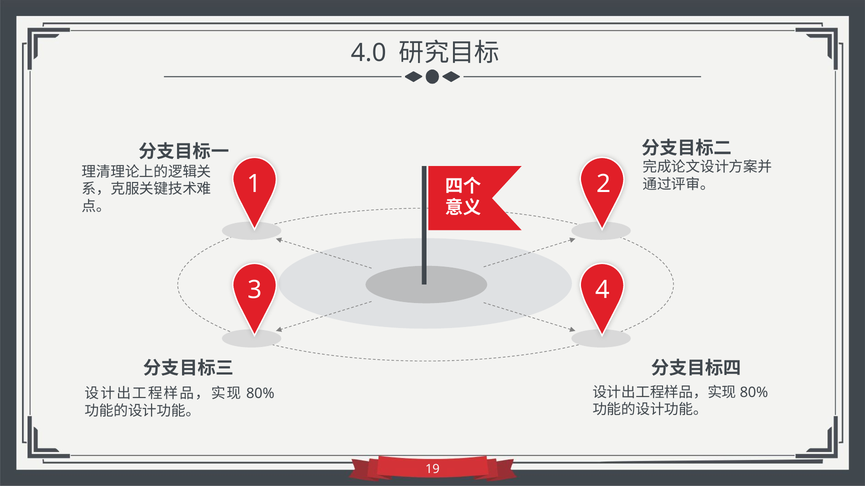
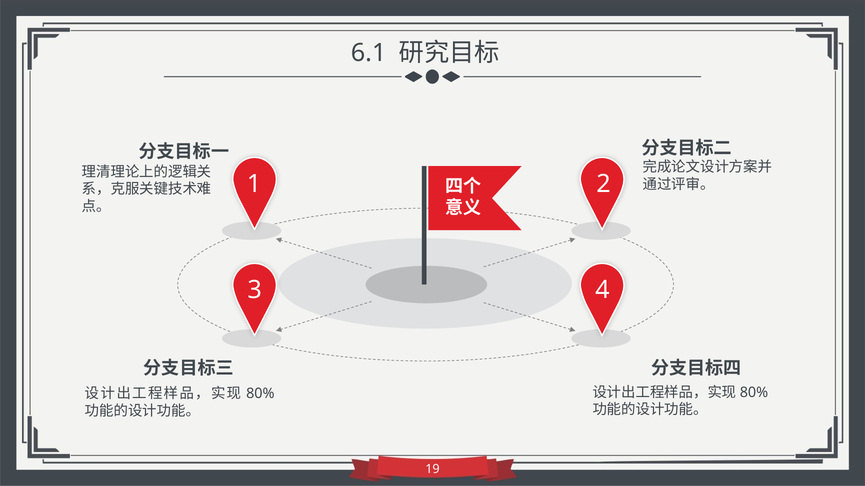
4.0: 4.0 -> 6.1 (369, 53)
